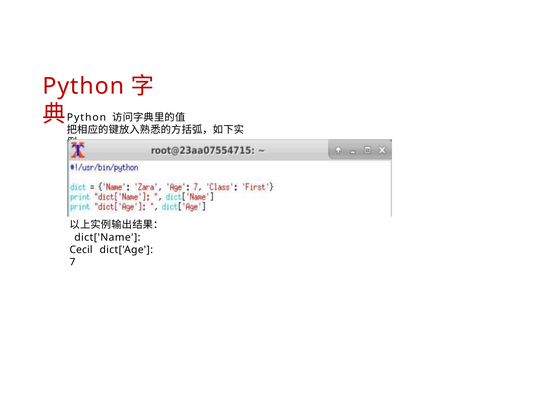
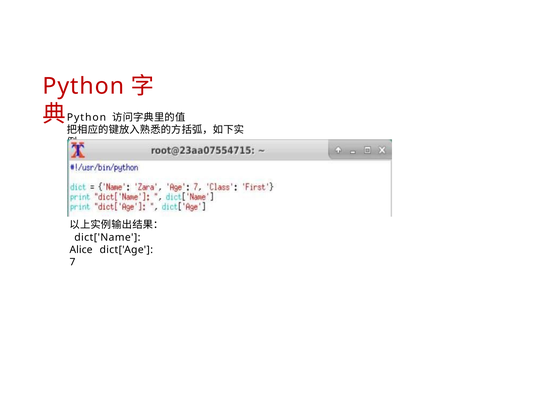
Cecil: Cecil -> Alice (81, 250)
